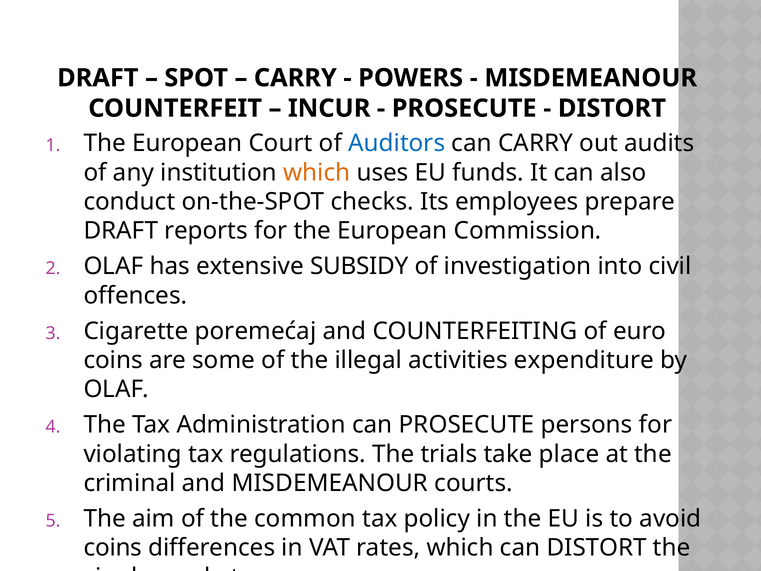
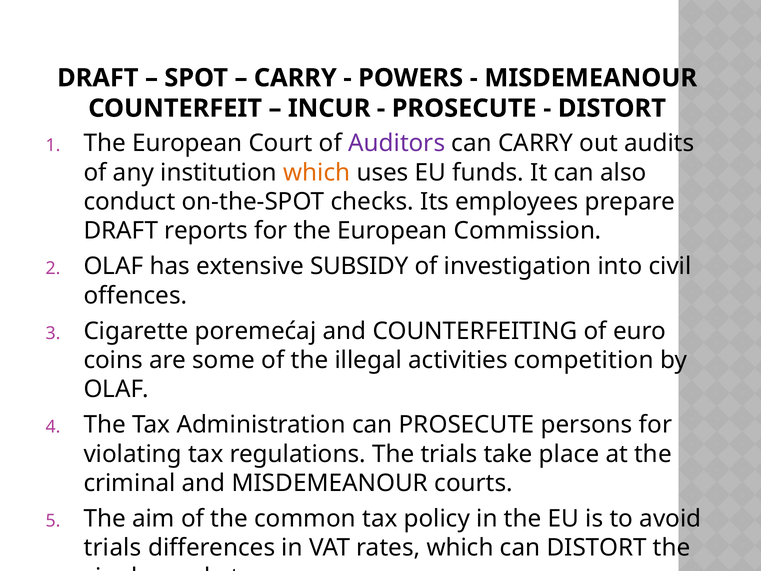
Auditors colour: blue -> purple (397, 143)
expenditure: expenditure -> competition (584, 360)
coins: coins -> trials (113, 548)
